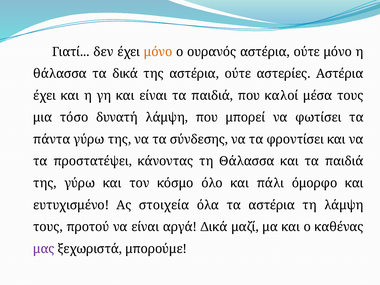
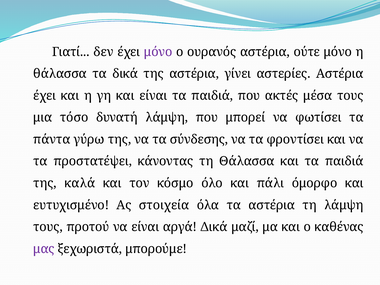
μόνο colour: orange -> purple (158, 52)
της αστέρια ούτε: ούτε -> γίνει (238, 74)
καλοί: καλοί -> ακτές (282, 96)
της γύρω: γύρω -> καλά (80, 183)
